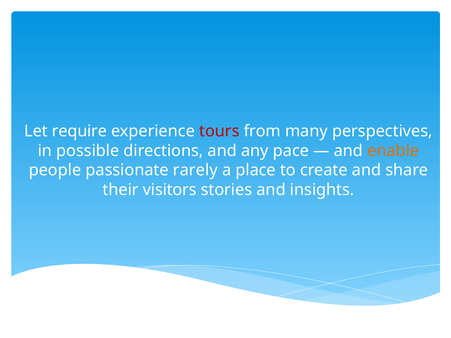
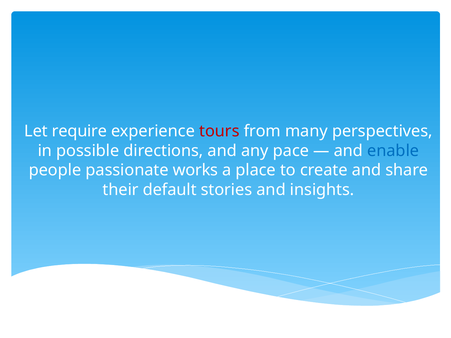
enable colour: orange -> blue (393, 151)
rarely: rarely -> works (195, 170)
visitors: visitors -> default (170, 190)
